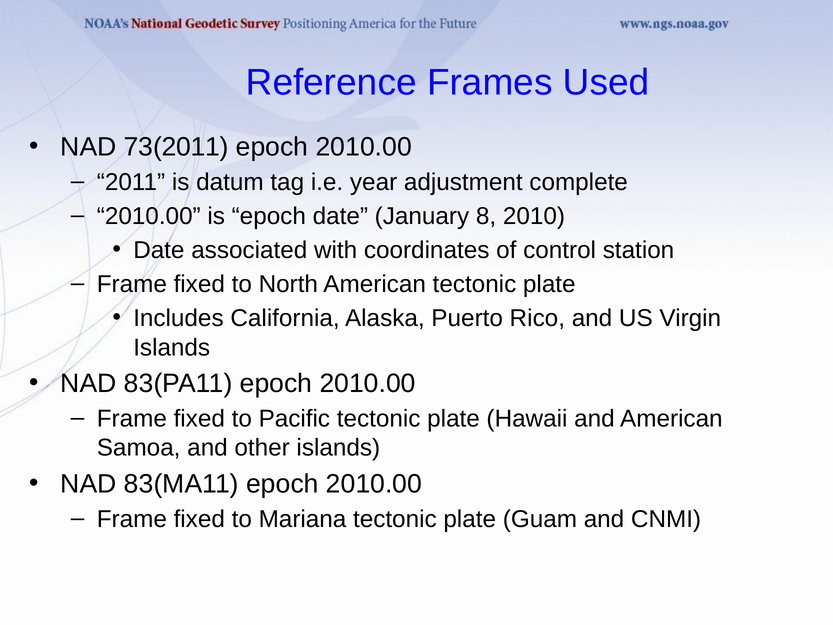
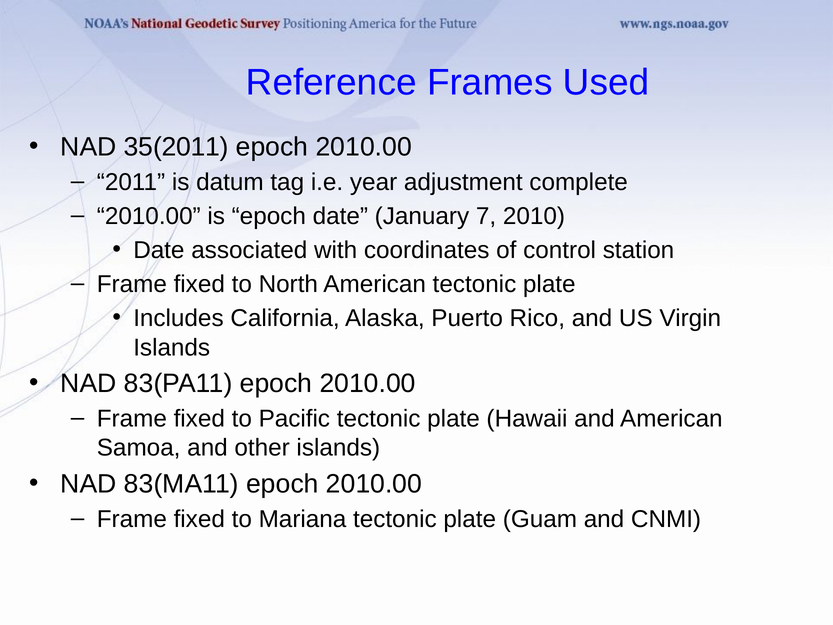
73(2011: 73(2011 -> 35(2011 (176, 147)
8: 8 -> 7 (486, 216)
